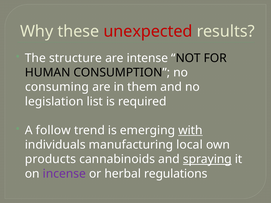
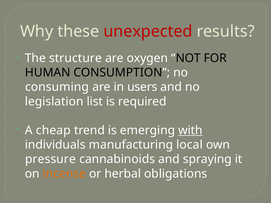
intense: intense -> oxygen (147, 58)
them: them -> users (142, 87)
follow: follow -> cheap (53, 131)
products: products -> pressure (50, 159)
spraying underline: present -> none (207, 159)
incense colour: purple -> orange (64, 174)
regulations: regulations -> obligations (176, 174)
